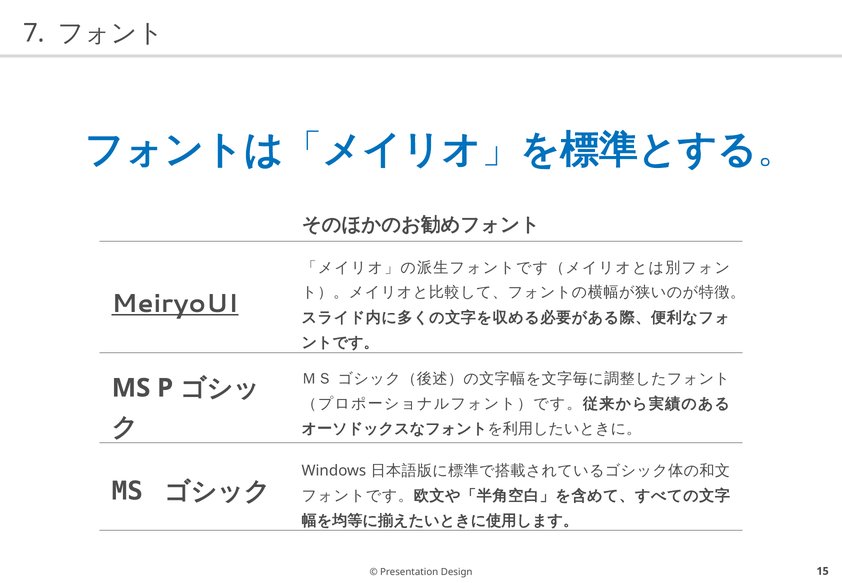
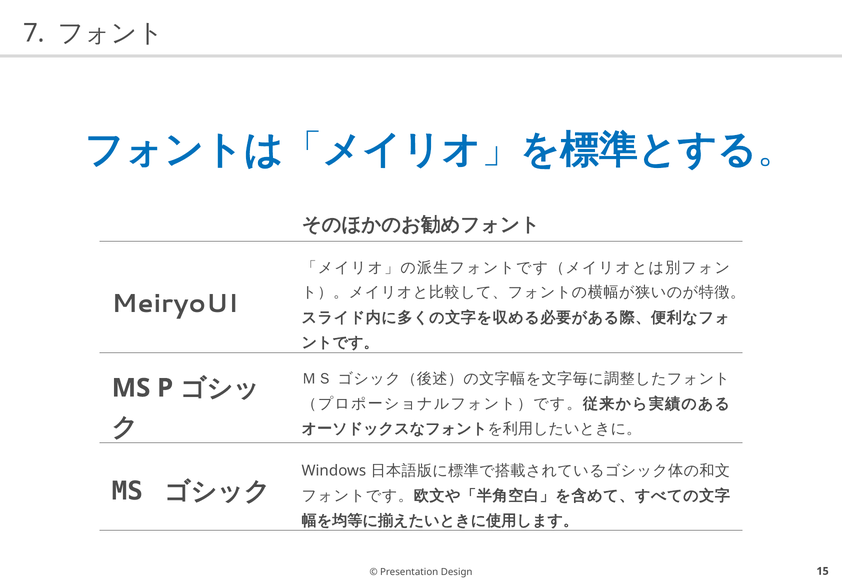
MeiryoUI underline: present -> none (175, 304)
